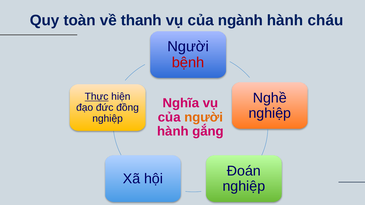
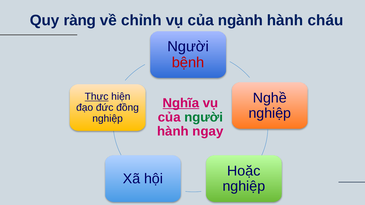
toàn: toàn -> ràng (80, 20)
thanh: thanh -> chỉnh (141, 20)
Nghĩa underline: none -> present (181, 103)
người colour: orange -> green (204, 117)
gắng: gắng -> ngay (208, 132)
Đoán: Đoán -> Hoặc (244, 171)
